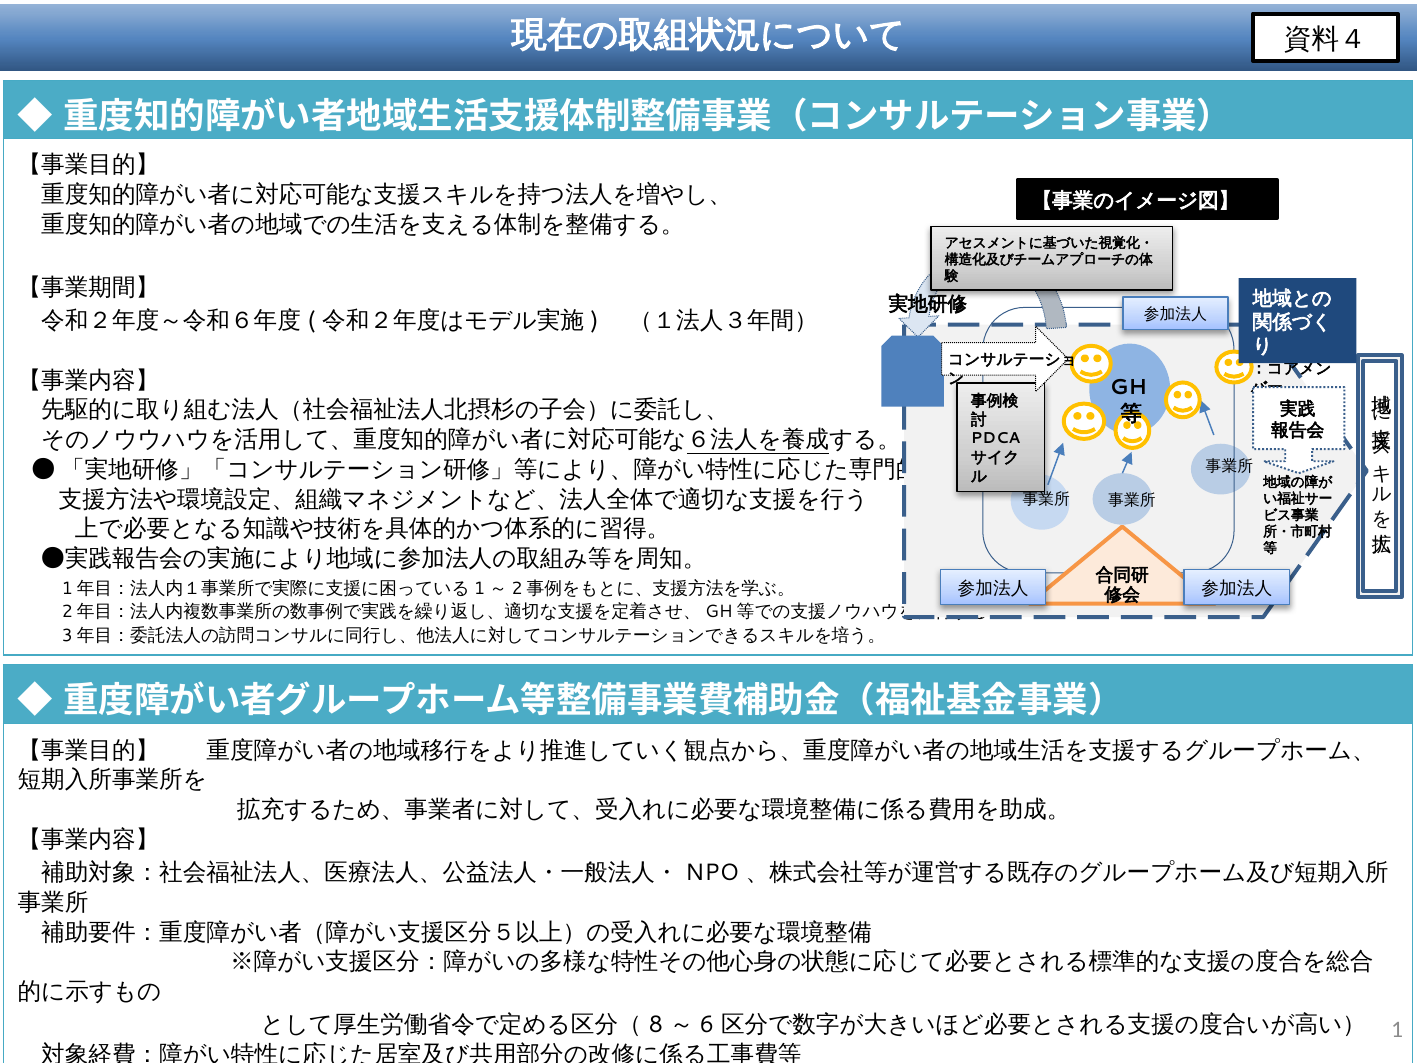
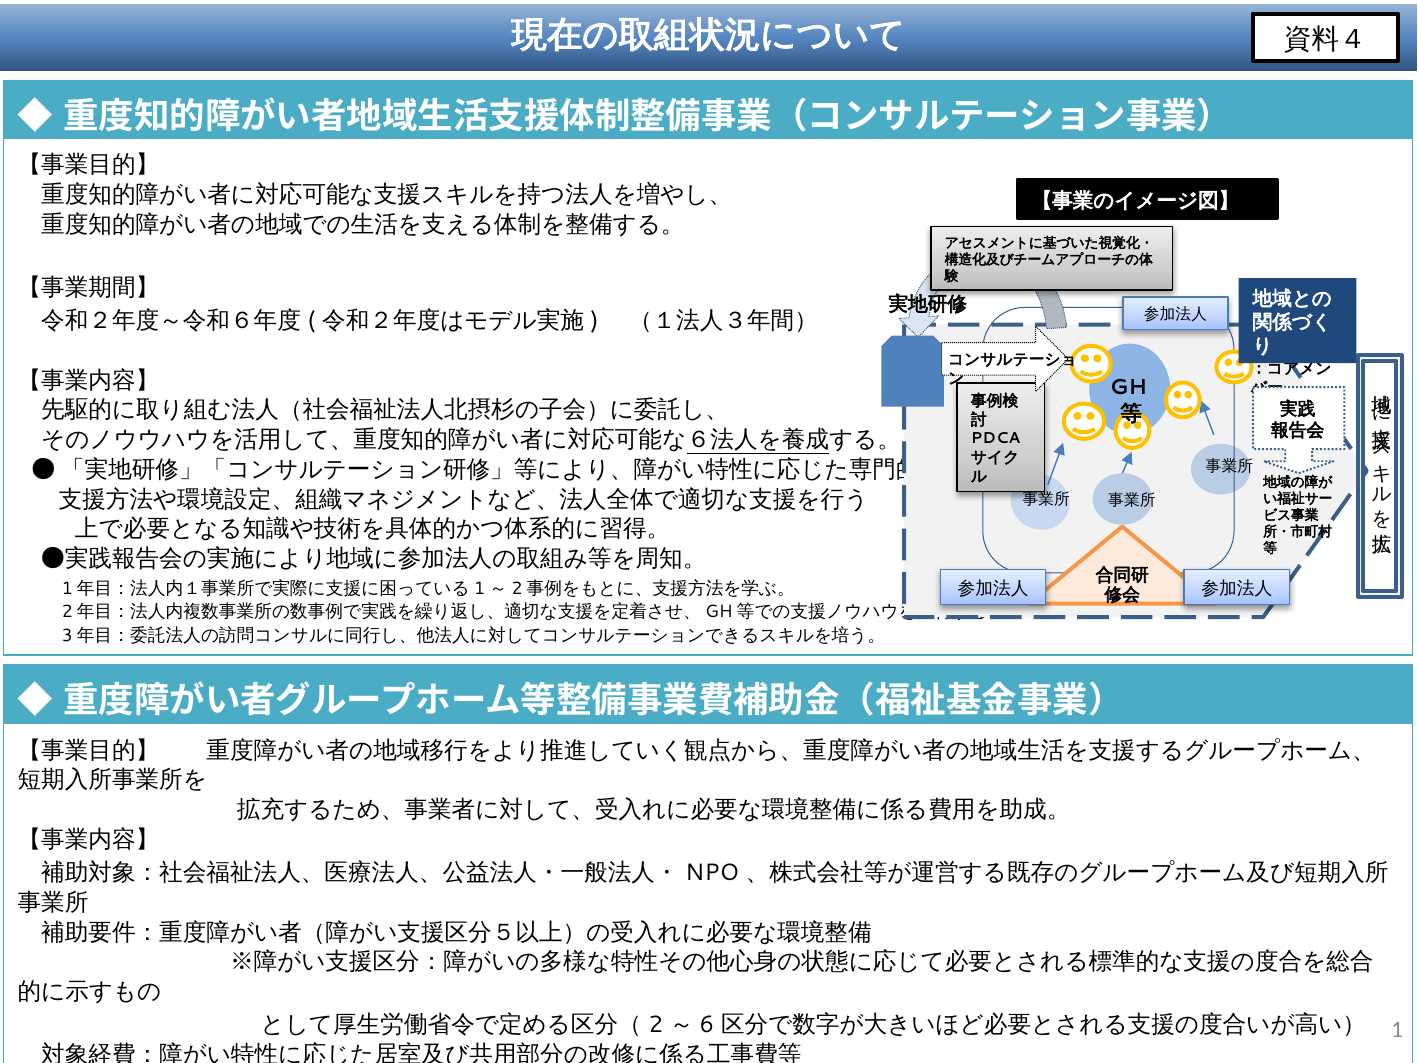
8: 8 -> 2 (656, 1025)
